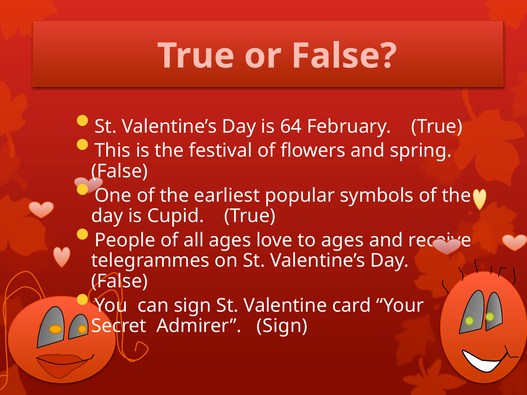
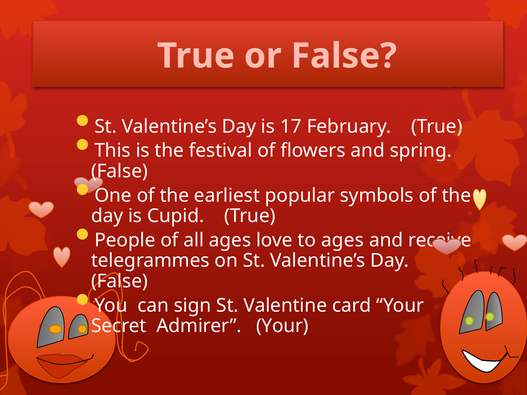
64: 64 -> 17 (291, 127)
Admirer Sign: Sign -> Your (282, 326)
